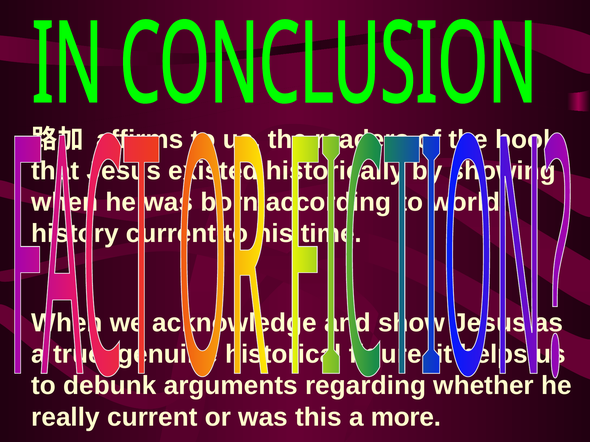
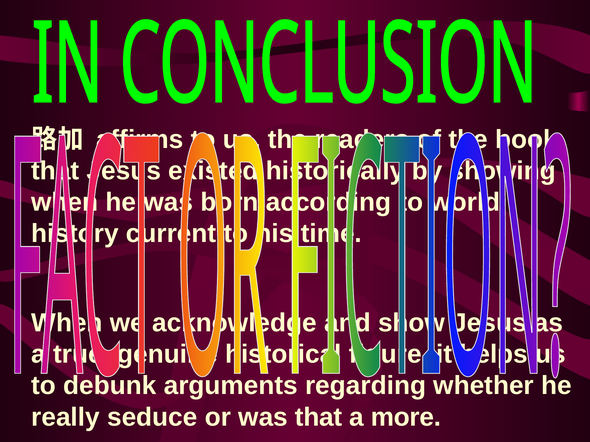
really current: current -> seduce (152, 418)
was this: this -> that (319, 418)
